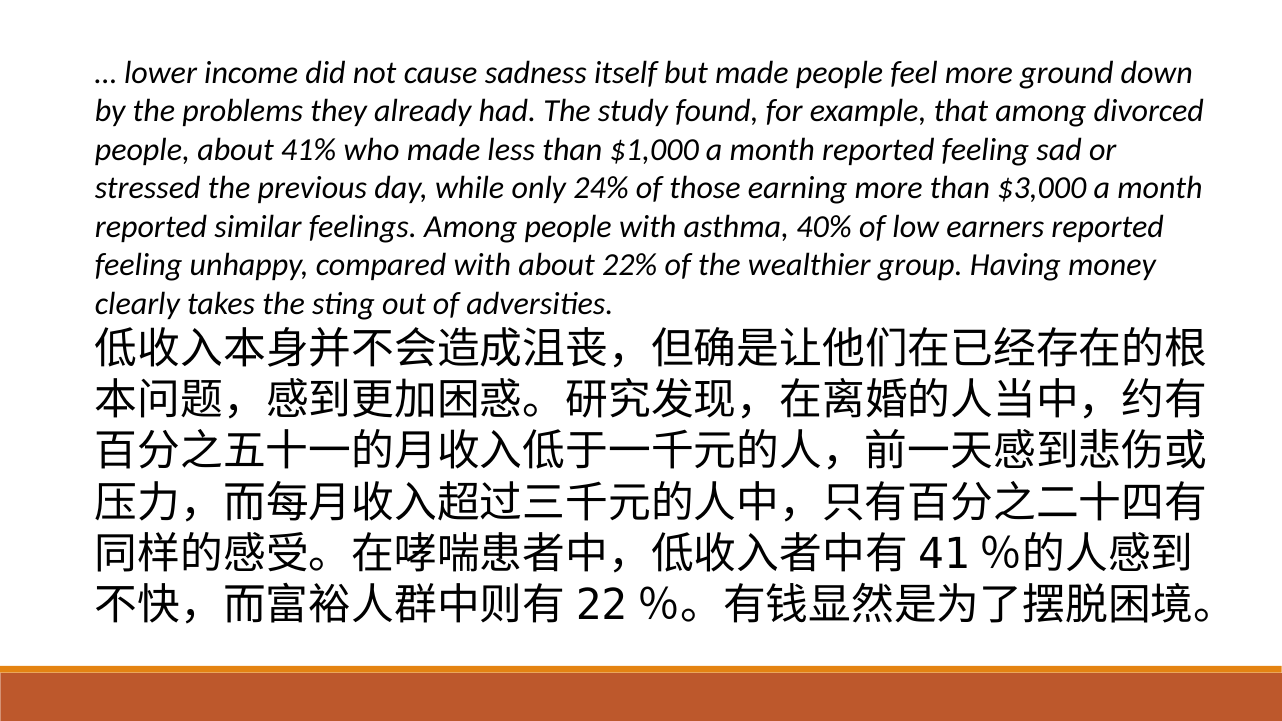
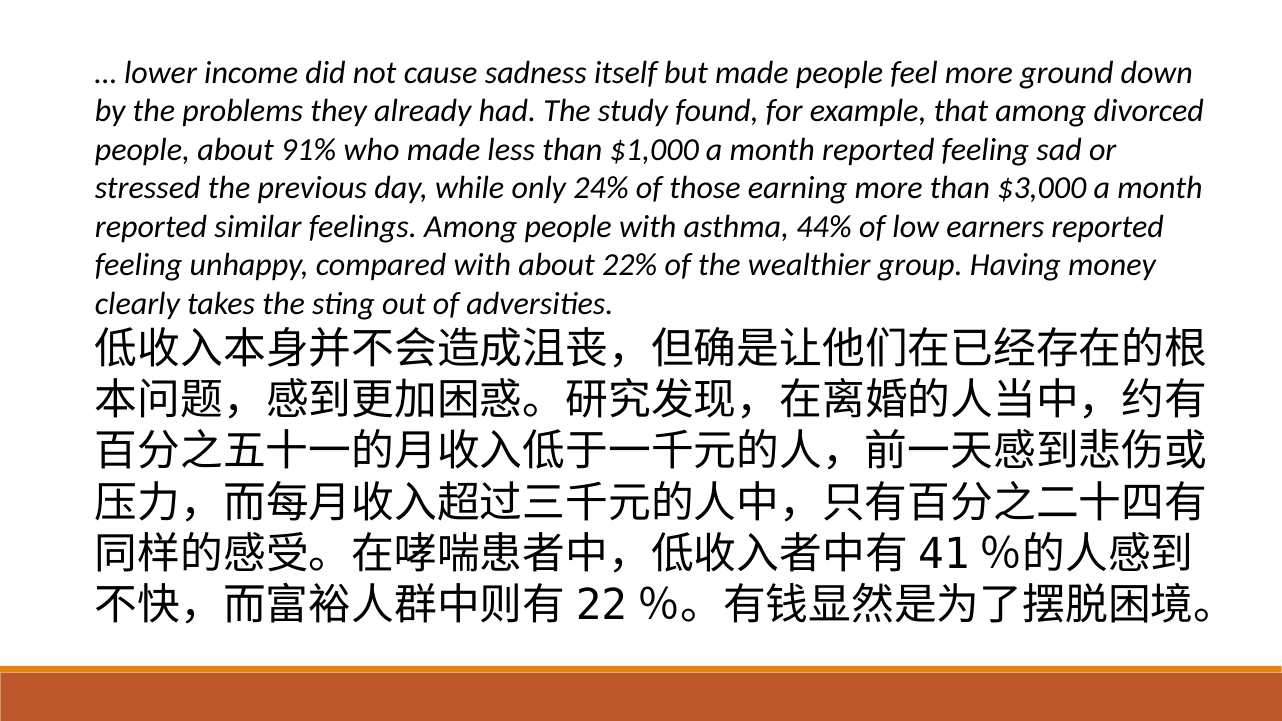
41%: 41% -> 91% (309, 150)
40%: 40% -> 44% (824, 227)
